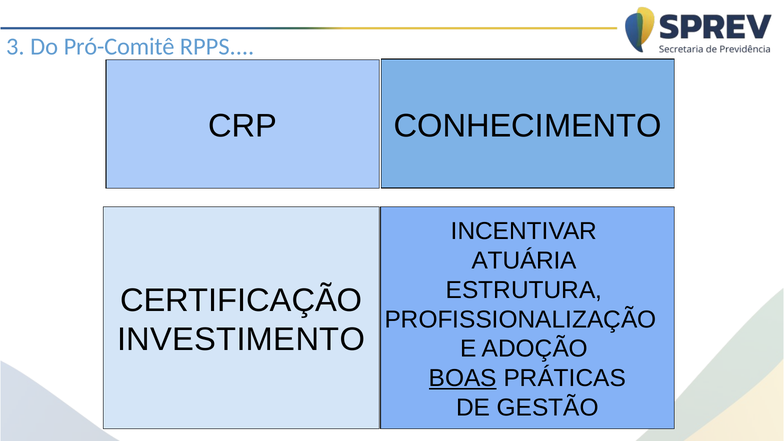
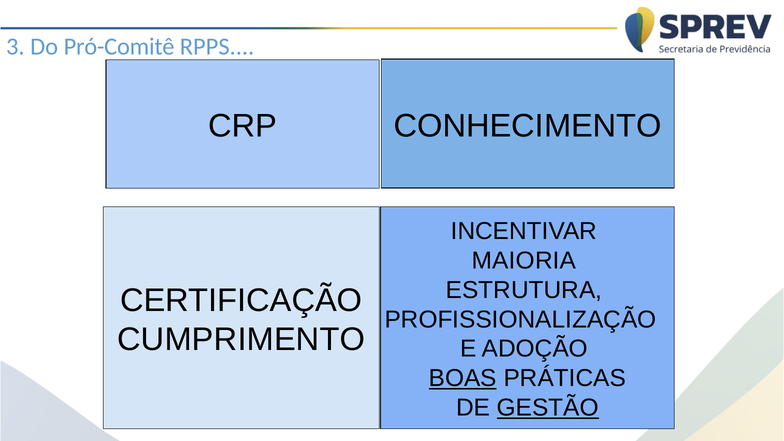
ATUÁRIA: ATUÁRIA -> MAIORIA (524, 261)
INVESTIMENTO: INVESTIMENTO -> CUMPRIMENTO (241, 340)
GESTÃO underline: none -> present (548, 408)
